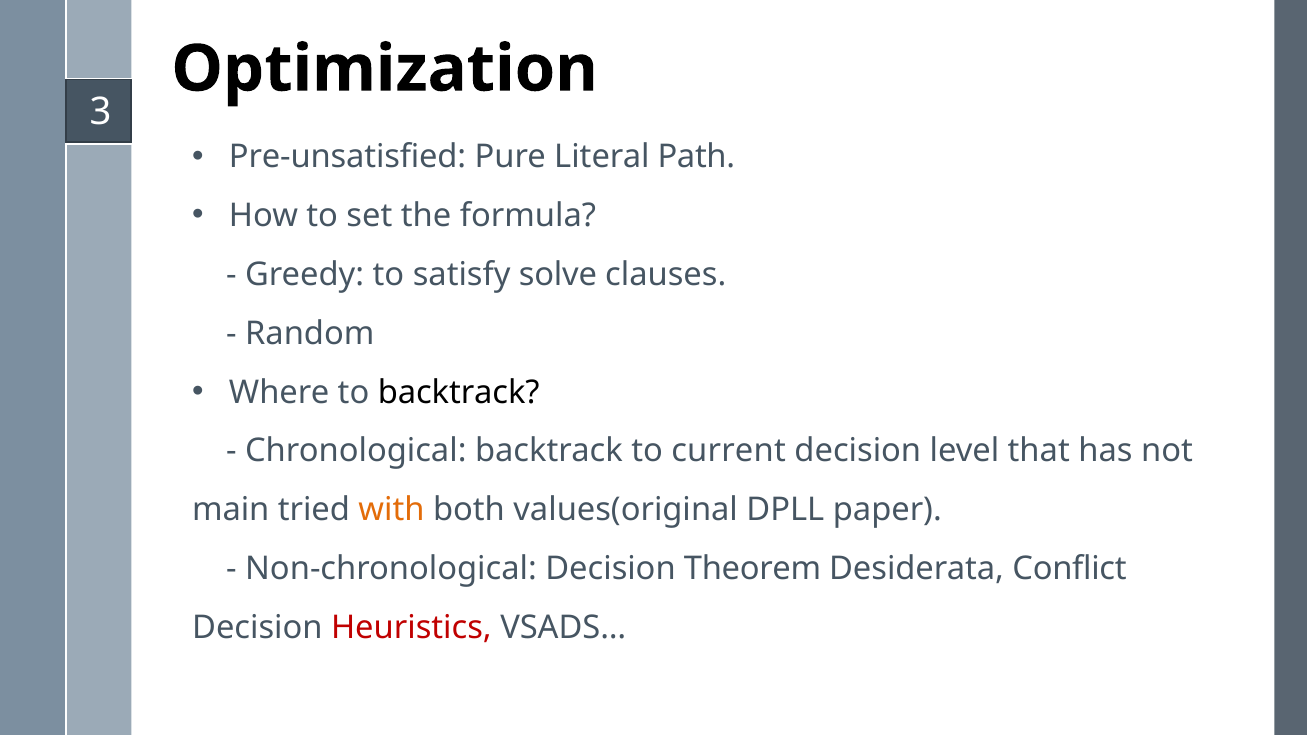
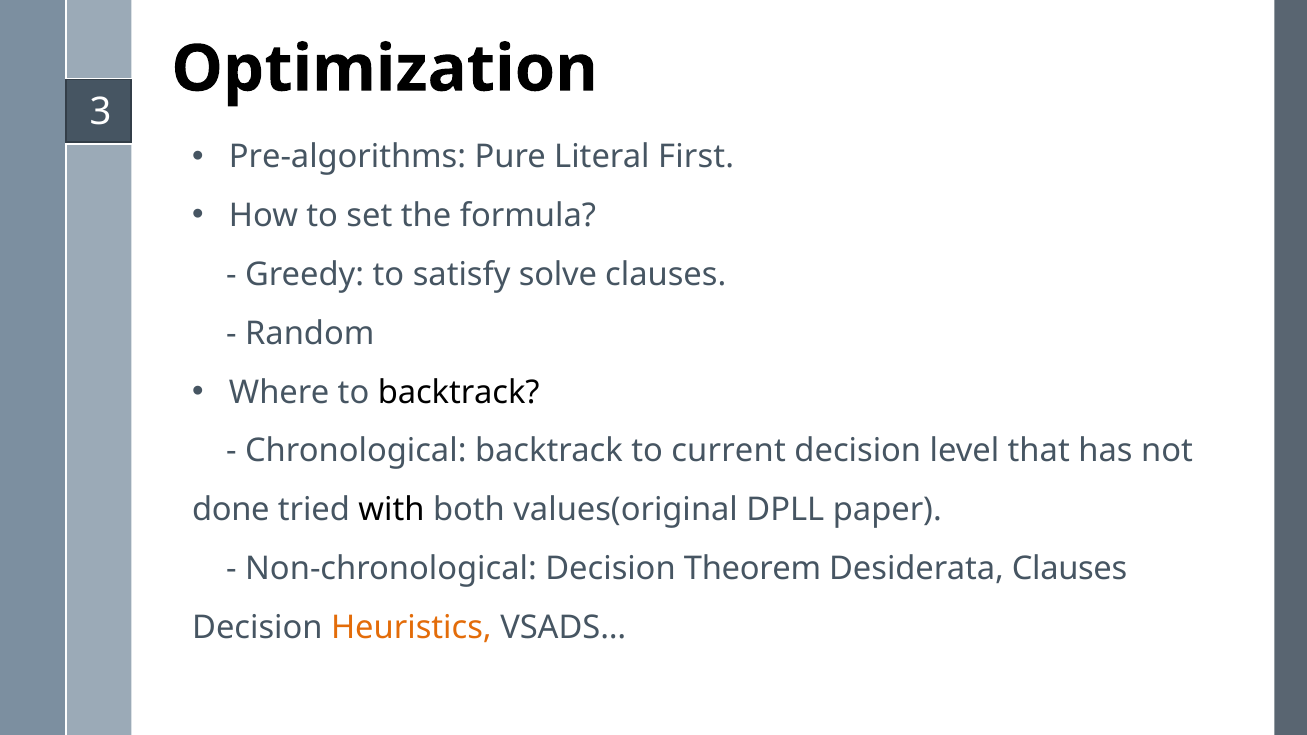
Pre-unsatisfied: Pre-unsatisfied -> Pre-algorithms (347, 157)
Path: Path -> First (696, 157)
main: main -> done (231, 510)
with colour: orange -> black (392, 510)
Desiderata Conflict: Conflict -> Clauses (1070, 569)
Heuristics colour: red -> orange (411, 628)
